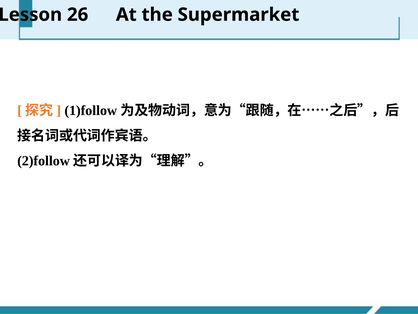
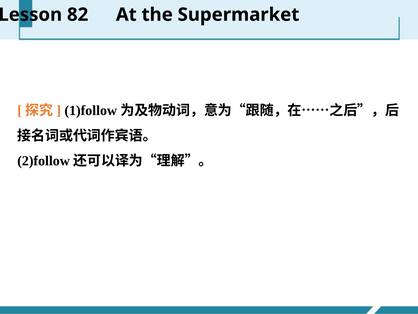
26: 26 -> 82 (78, 15)
